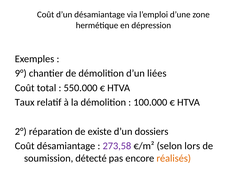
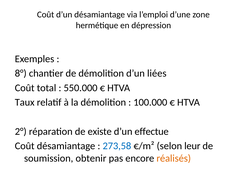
9°: 9° -> 8° (21, 73)
dossiers: dossiers -> effectue (152, 132)
273,58 colour: purple -> blue (117, 146)
lors: lors -> leur (192, 146)
détecté: détecté -> obtenir (91, 159)
